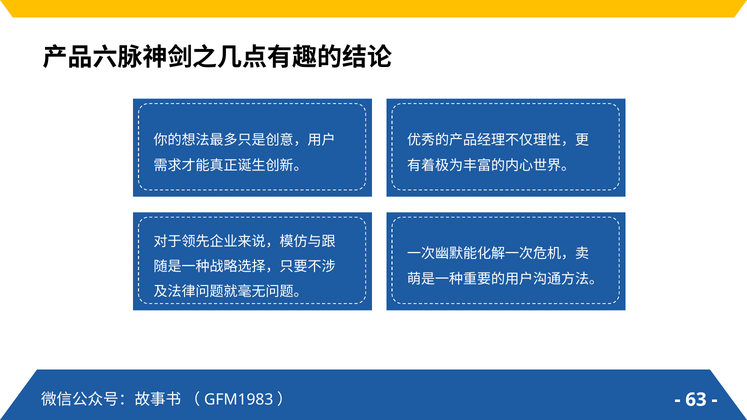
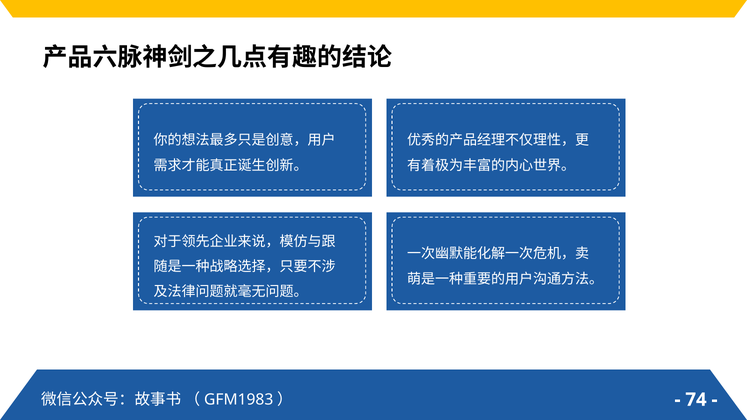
63: 63 -> 74 (696, 400)
